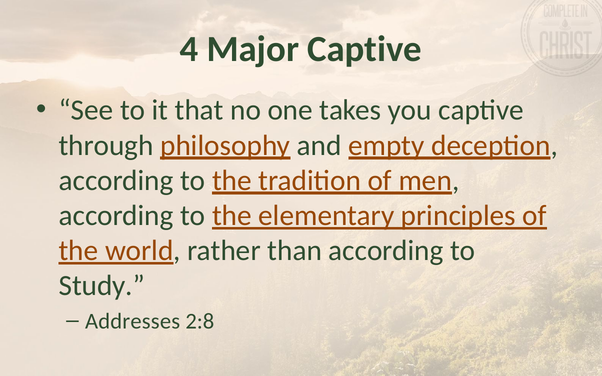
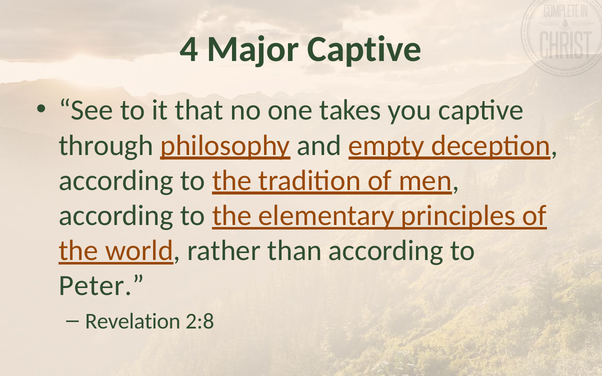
Study: Study -> Peter (102, 286)
Addresses: Addresses -> Revelation (133, 321)
